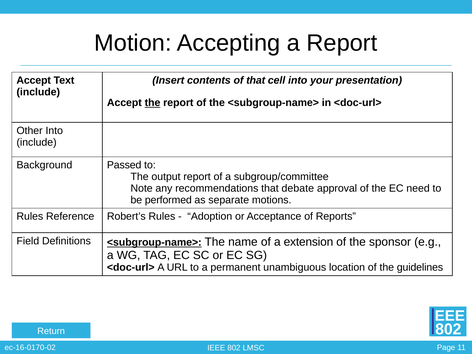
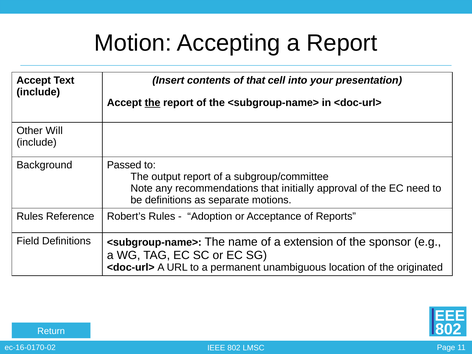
Other Into: Into -> Will (54, 131)
debate: debate -> initially (298, 188)
be performed: performed -> definitions (168, 200)
<subgroup-name> underline: present -> none (154, 242)
guidelines: guidelines -> originated (420, 268)
